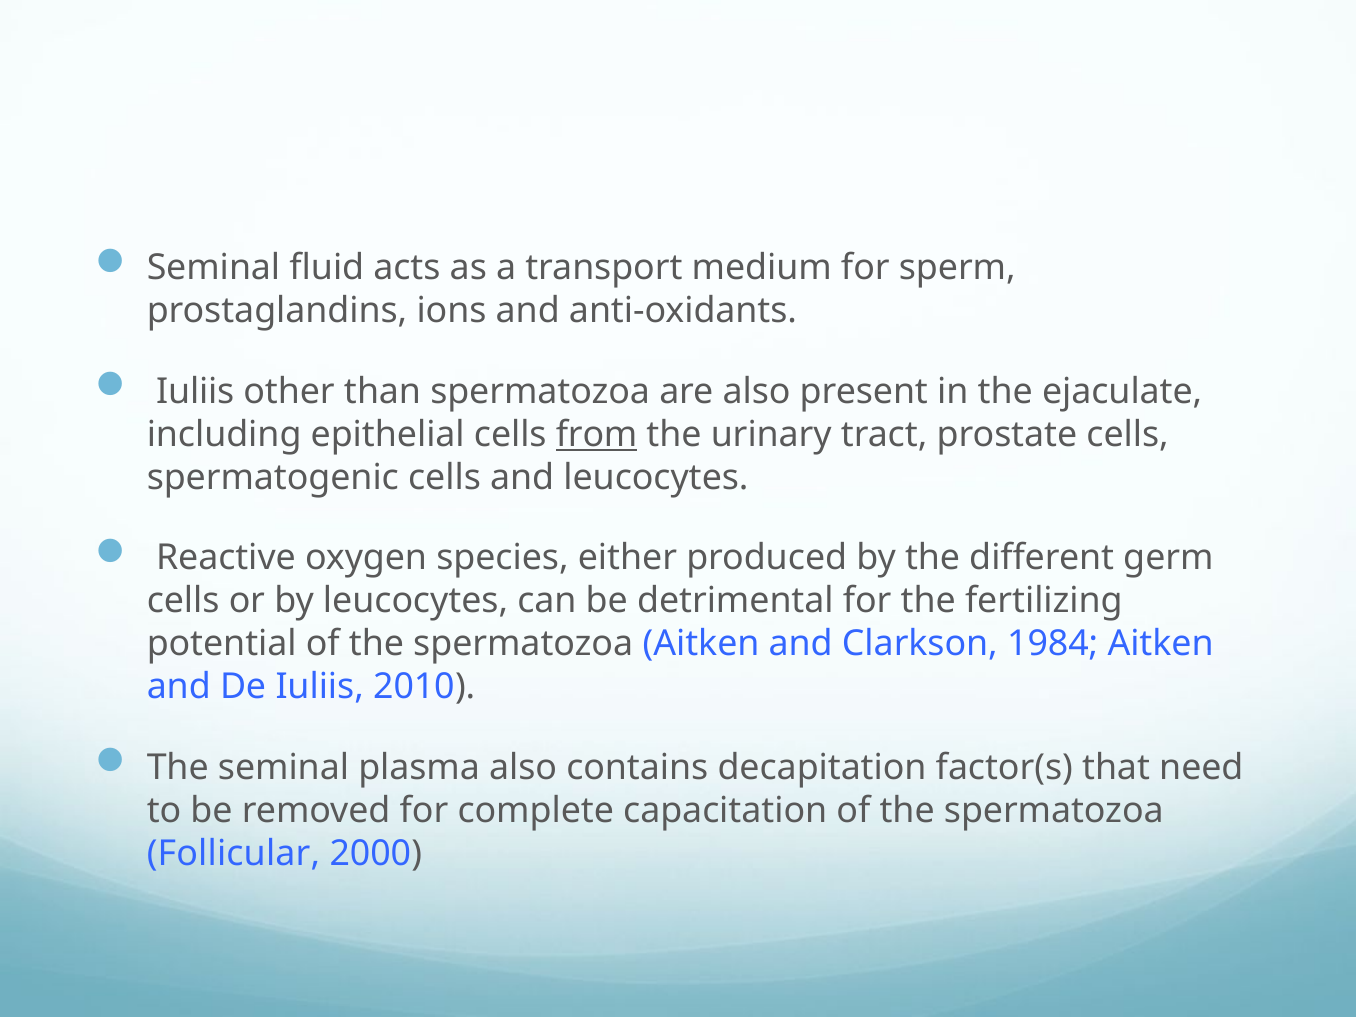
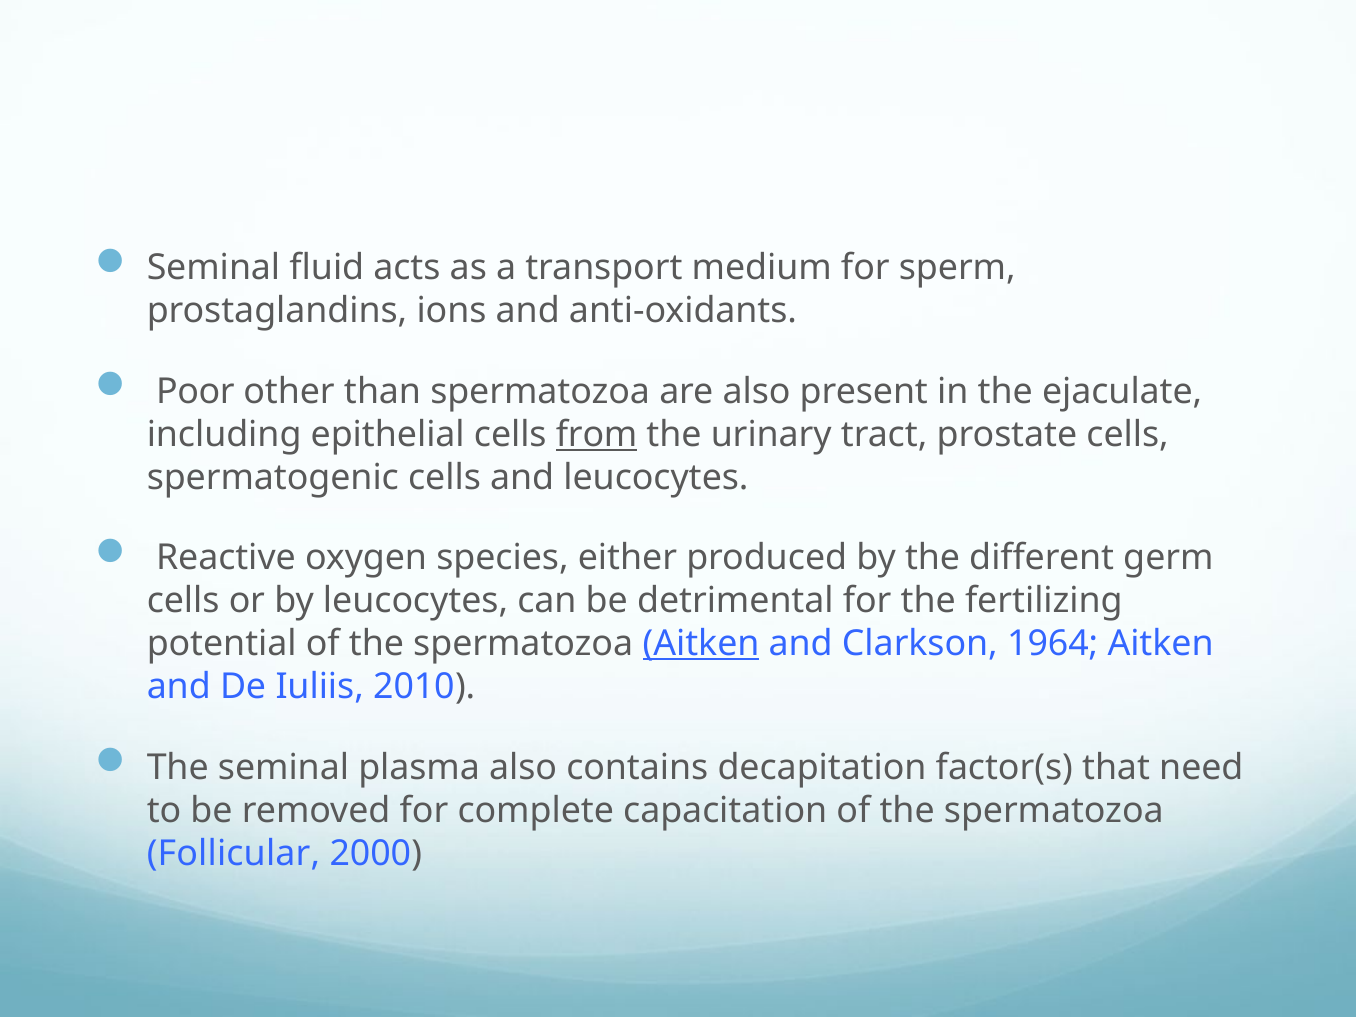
Iuliis: Iuliis -> Poor (195, 392)
Aitken underline: none -> present (701, 644)
1984: 1984 -> 1964 (1053, 644)
